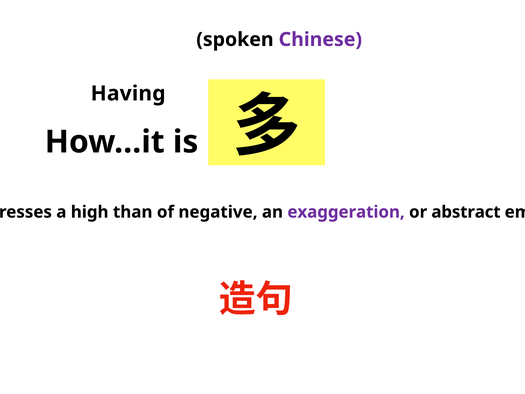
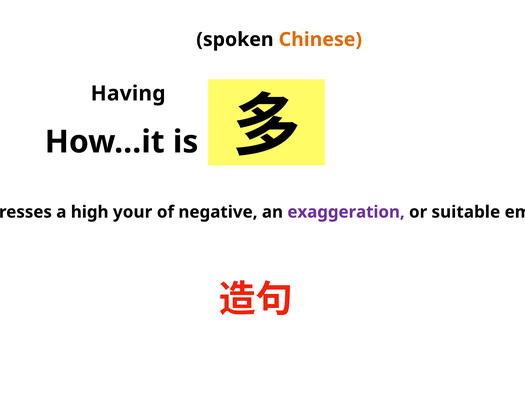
Chinese colour: purple -> orange (320, 39)
than: than -> your (133, 212)
abstract: abstract -> suitable (466, 212)
